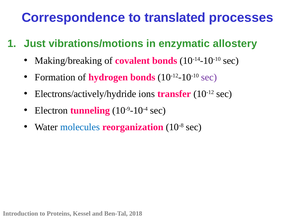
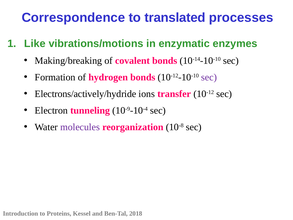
Just: Just -> Like (35, 44)
allostery: allostery -> enzymes (235, 44)
molecules colour: blue -> purple (80, 127)
